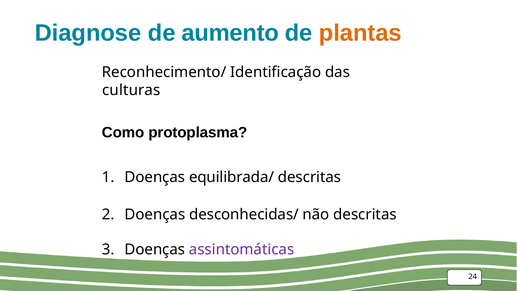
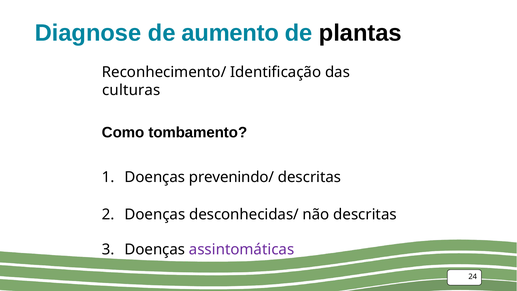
plantas colour: orange -> black (360, 33)
protoplasma: protoplasma -> tombamento (198, 132)
equilibrada/: equilibrada/ -> prevenindo/ (232, 177)
